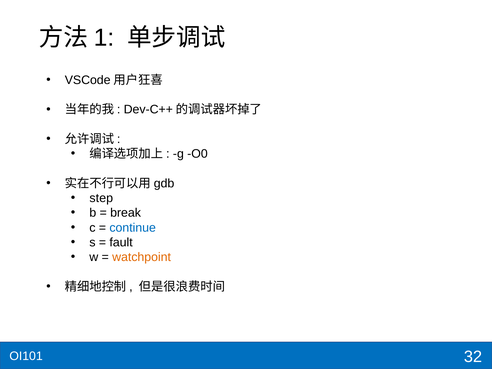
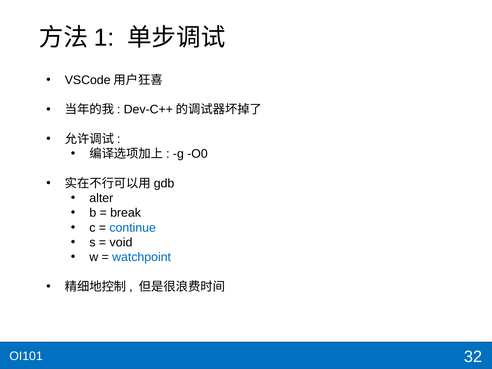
step: step -> alter (101, 198)
fault: fault -> void (121, 242)
watchpoint colour: orange -> blue (142, 257)
